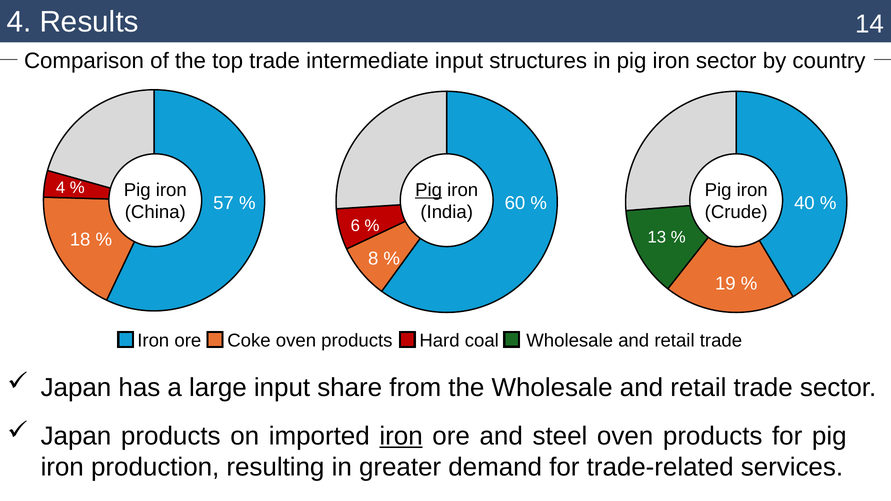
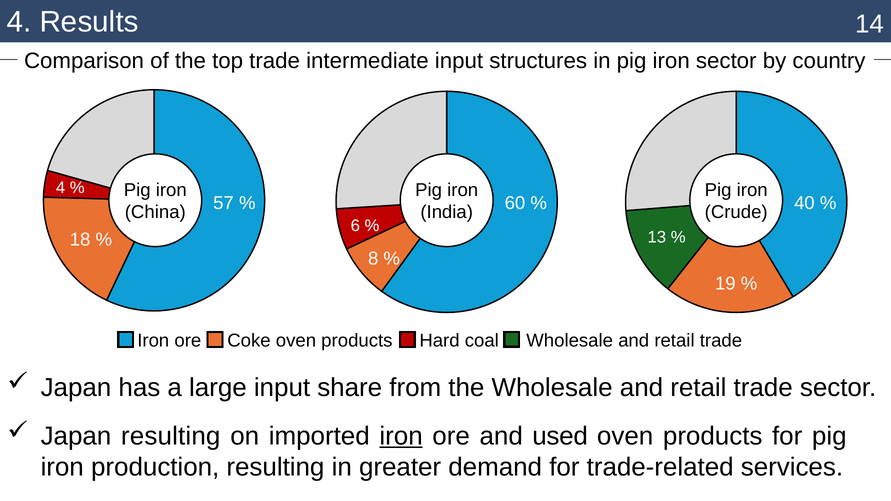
Pig underline: present -> none (429, 190)
Japan products: products -> resulting (171, 436)
steel: steel -> used (560, 436)
